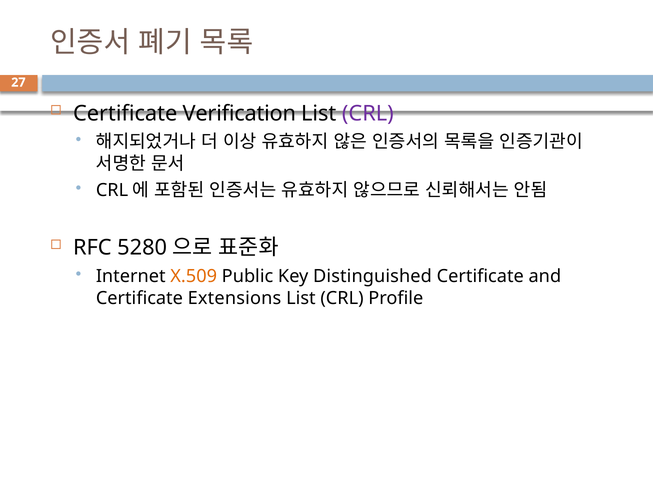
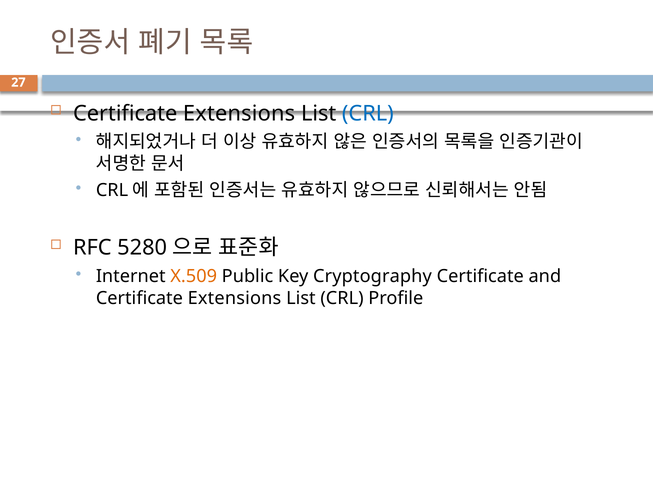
Verification: Verification -> Extensions (239, 114)
CRL colour: purple -> blue (368, 114)
Distinguished: Distinguished -> Cryptography (372, 277)
